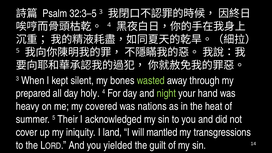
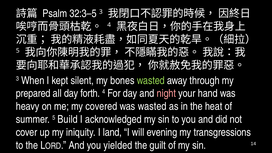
holy: holy -> forth (90, 93)
night colour: light green -> pink (166, 93)
was nations: nations -> wasted (152, 106)
Their: Their -> Build (68, 119)
mantled: mantled -> evening (162, 132)
